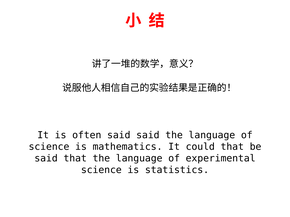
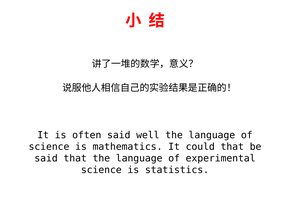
said said: said -> well (148, 135)
